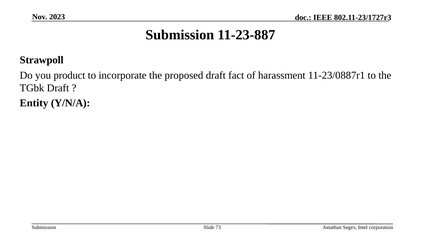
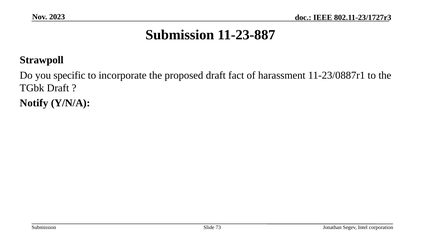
product: product -> specific (69, 75)
Entity: Entity -> Notify (34, 103)
